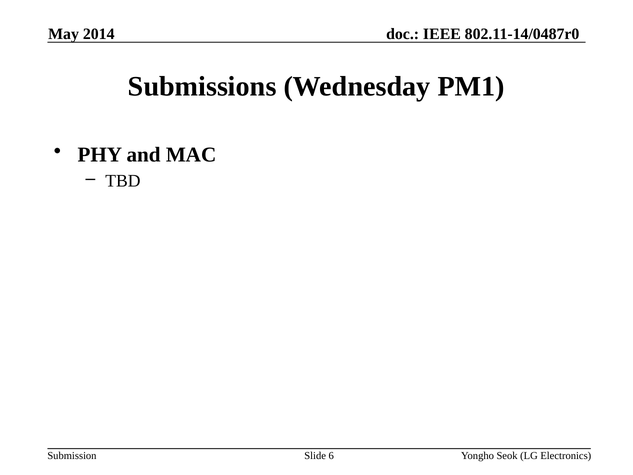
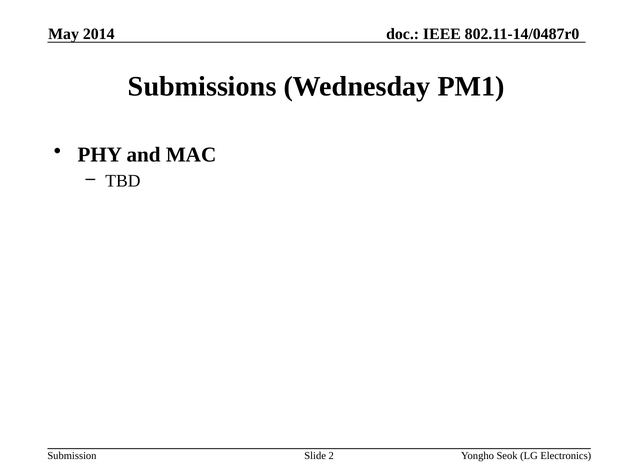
6: 6 -> 2 (331, 455)
